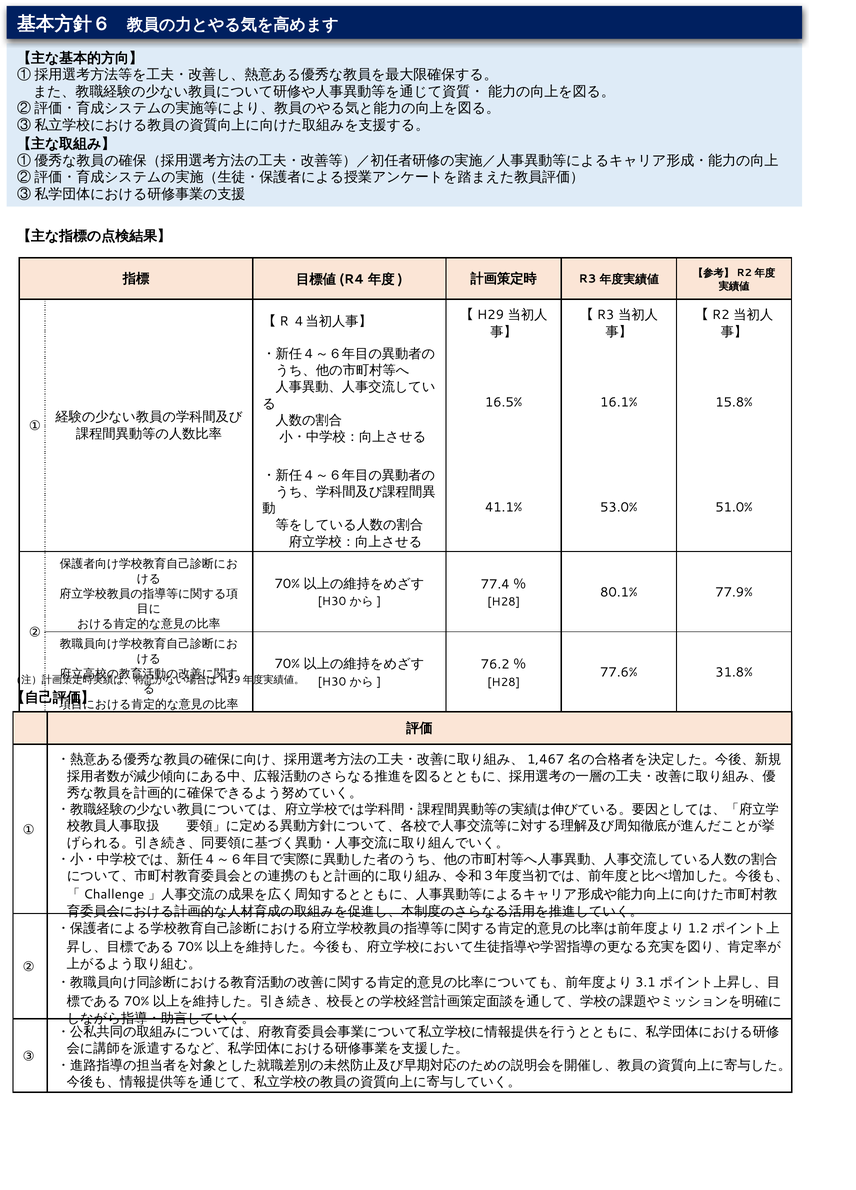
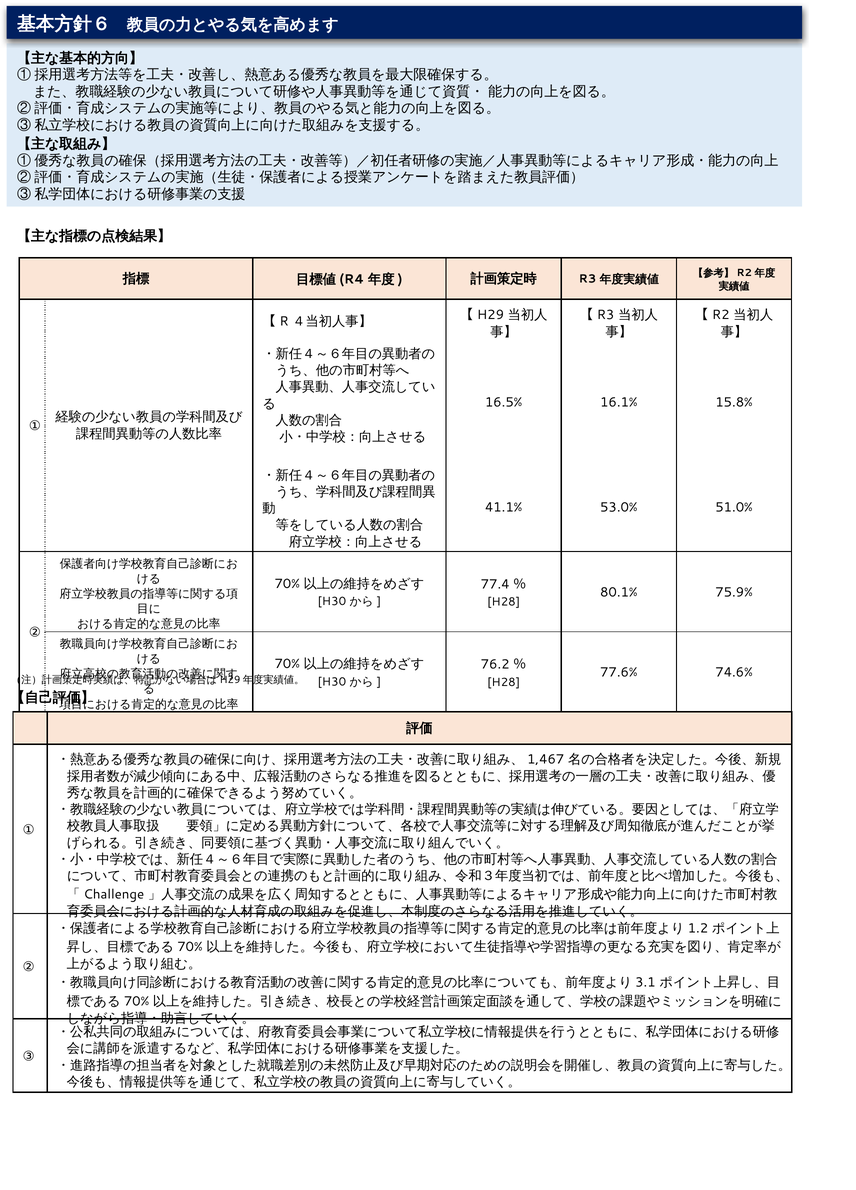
77.9%: 77.9% -> 75.9% (734, 592)
31.8%: 31.8% -> 74.6% (734, 672)
